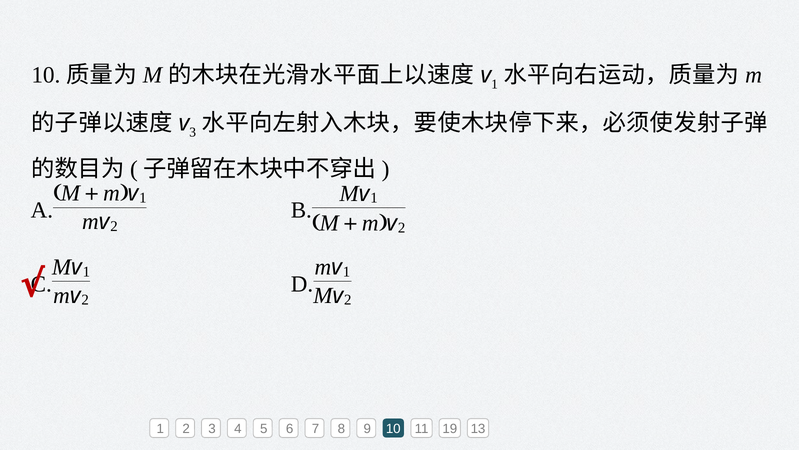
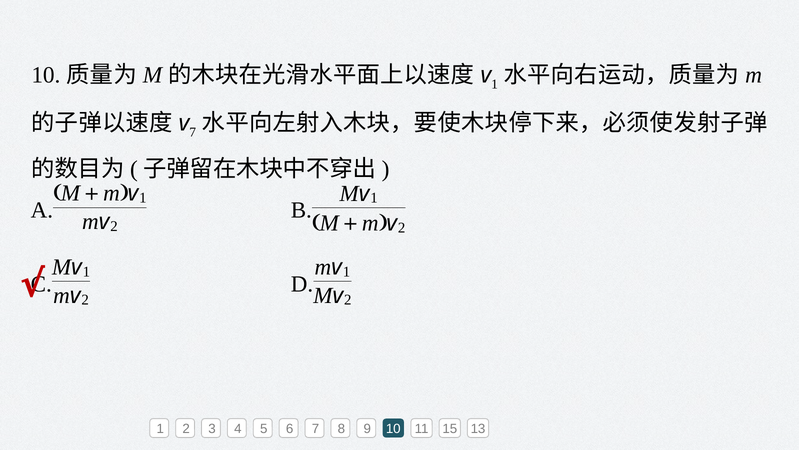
3: 3 -> 7 (193, 132)
19: 19 -> 15 (450, 429)
